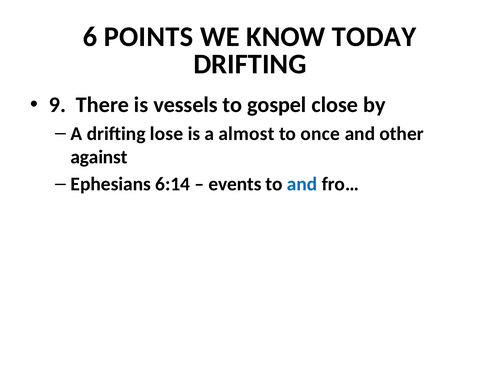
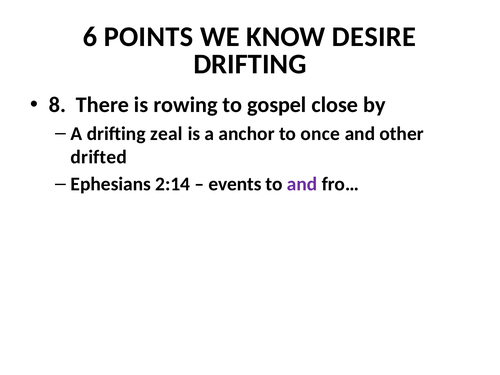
TODAY: TODAY -> DESIRE (374, 37)
9: 9 -> 8 (57, 105)
vessels: vessels -> rowing (185, 105)
lose: lose -> zeal (167, 134)
almost: almost -> anchor (247, 134)
against: against -> drifted (99, 157)
6:14: 6:14 -> 2:14 (173, 184)
and colour: blue -> purple (302, 184)
